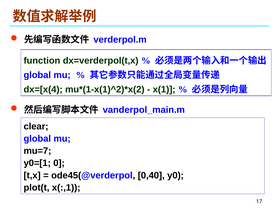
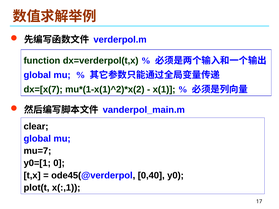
dx=[x(4: dx=[x(4 -> dx=[x(7 (43, 90)
